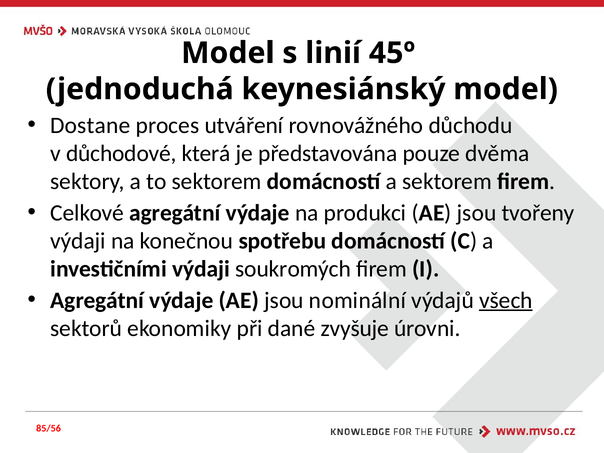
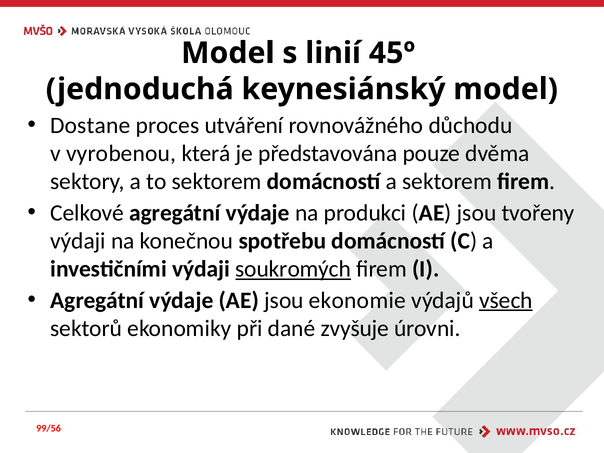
důchodové: důchodové -> vyrobenou (121, 154)
soukromých underline: none -> present (293, 269)
nominální: nominální -> ekonomie (357, 300)
85/56: 85/56 -> 99/56 (49, 429)
